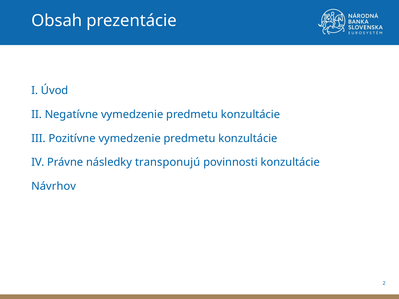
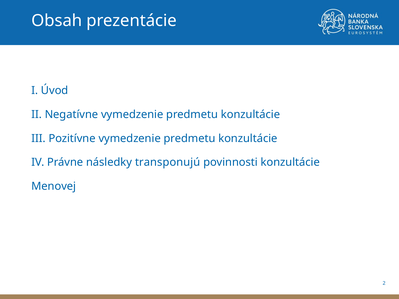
Návrhov: Návrhov -> Menovej (54, 186)
